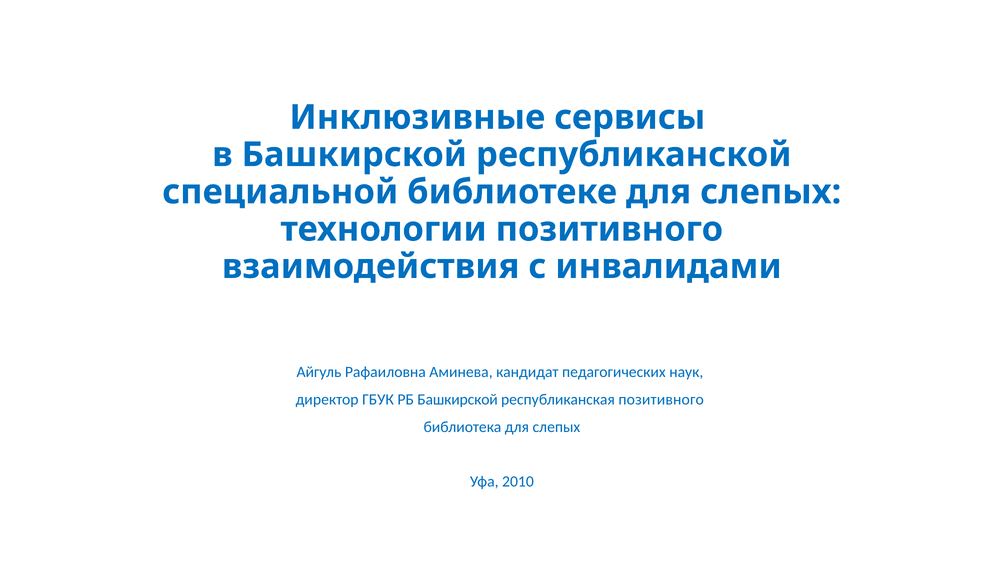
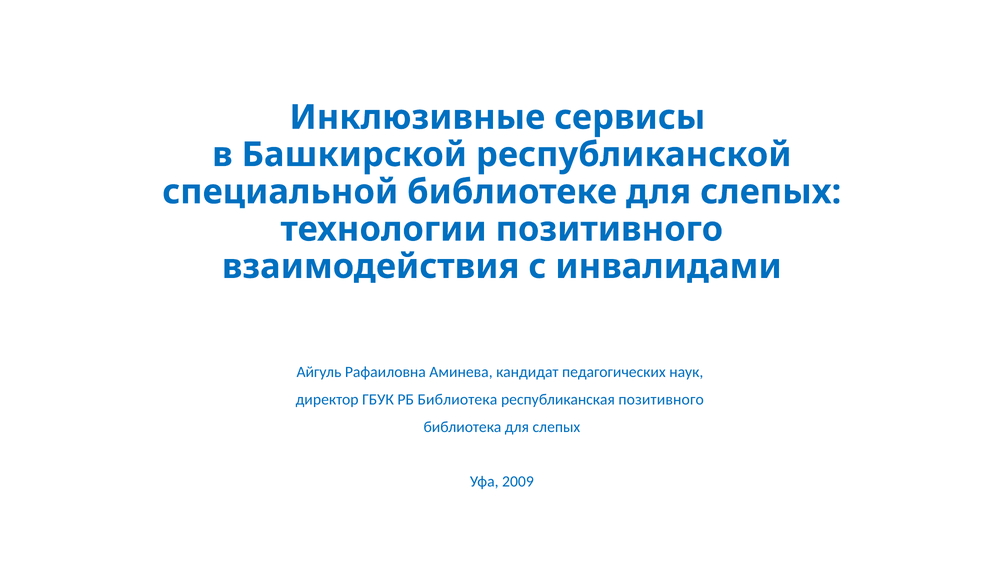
РБ Башкирской: Башкирской -> Библиотека (457, 399)
2010: 2010 -> 2009 (518, 482)
